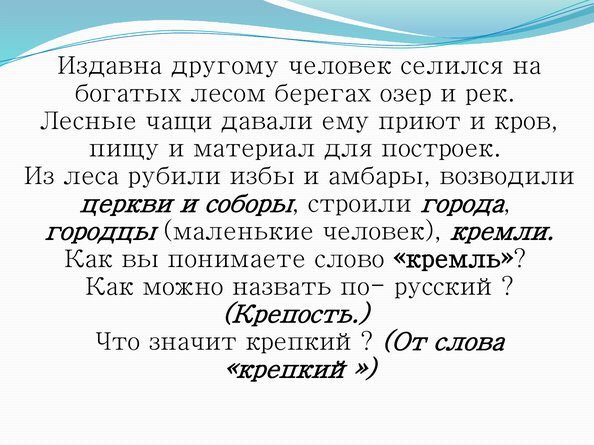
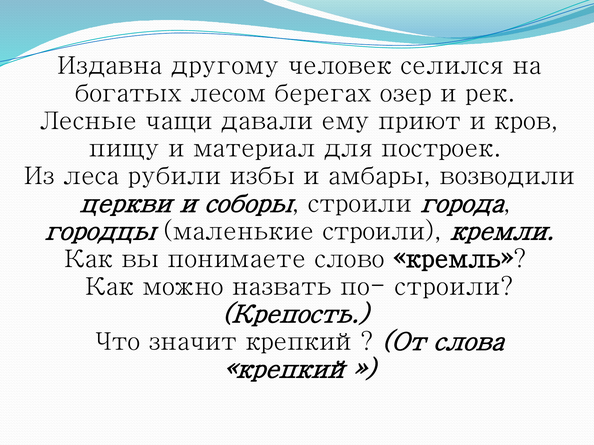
маленькие человек: человек -> строили (382, 231)
по- русский: русский -> строили (454, 287)
